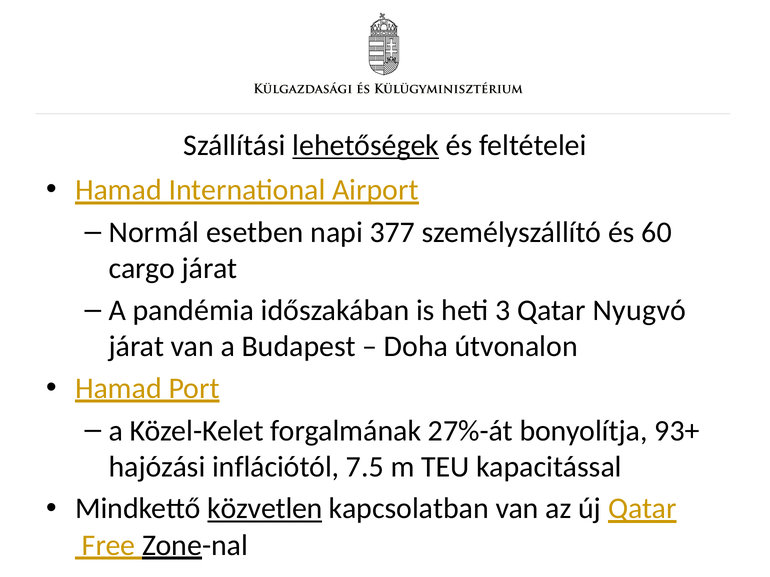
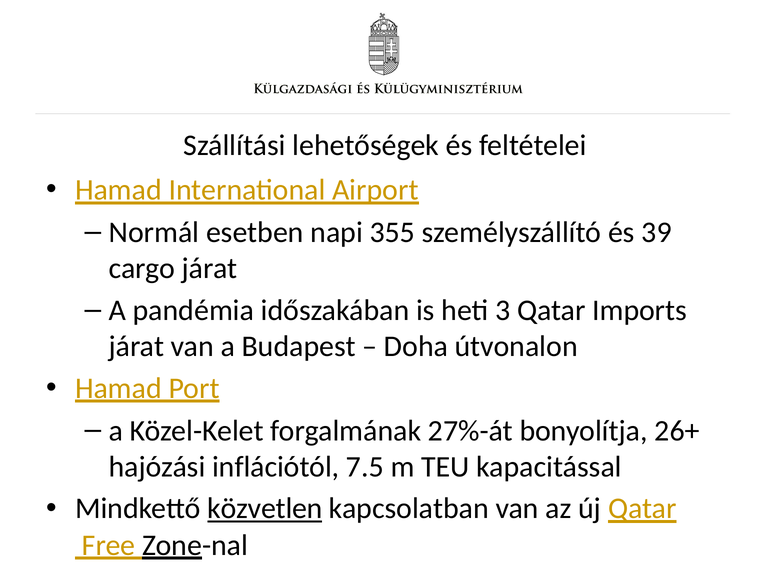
lehetőségek underline: present -> none (366, 146)
377: 377 -> 355 (392, 233)
60: 60 -> 39 (657, 233)
Nyugvó: Nyugvó -> Imports (640, 311)
93+: 93+ -> 26+ (677, 431)
